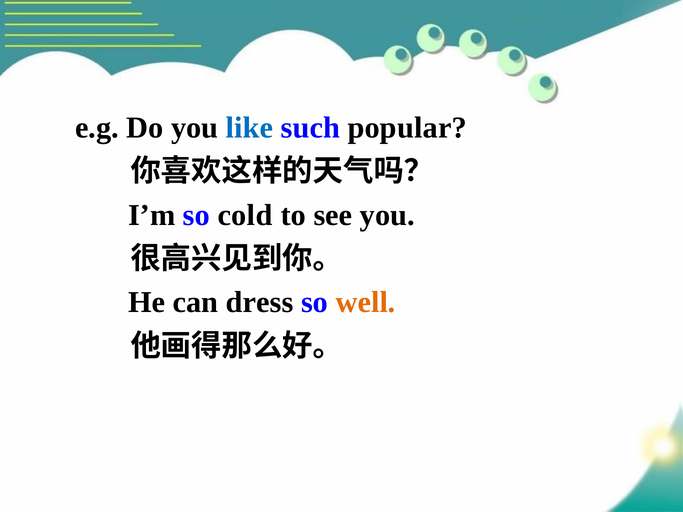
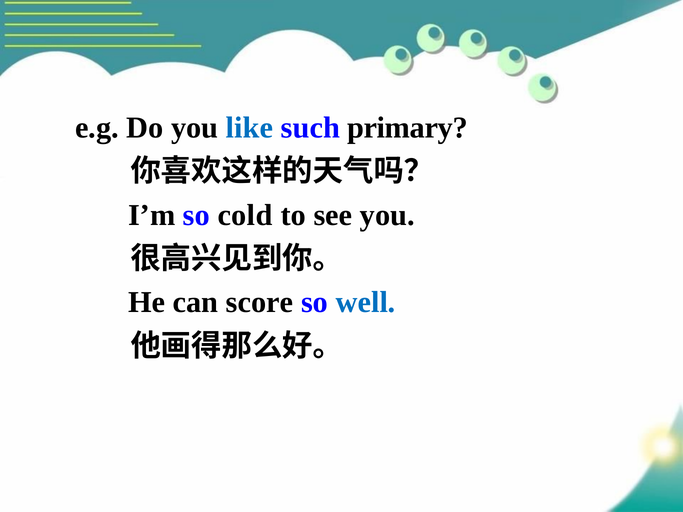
popular: popular -> primary (408, 128)
dress: dress -> score (260, 303)
well colour: orange -> blue (366, 303)
